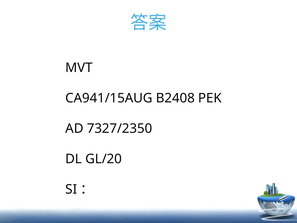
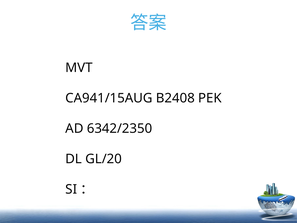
7327/2350: 7327/2350 -> 6342/2350 (120, 128)
